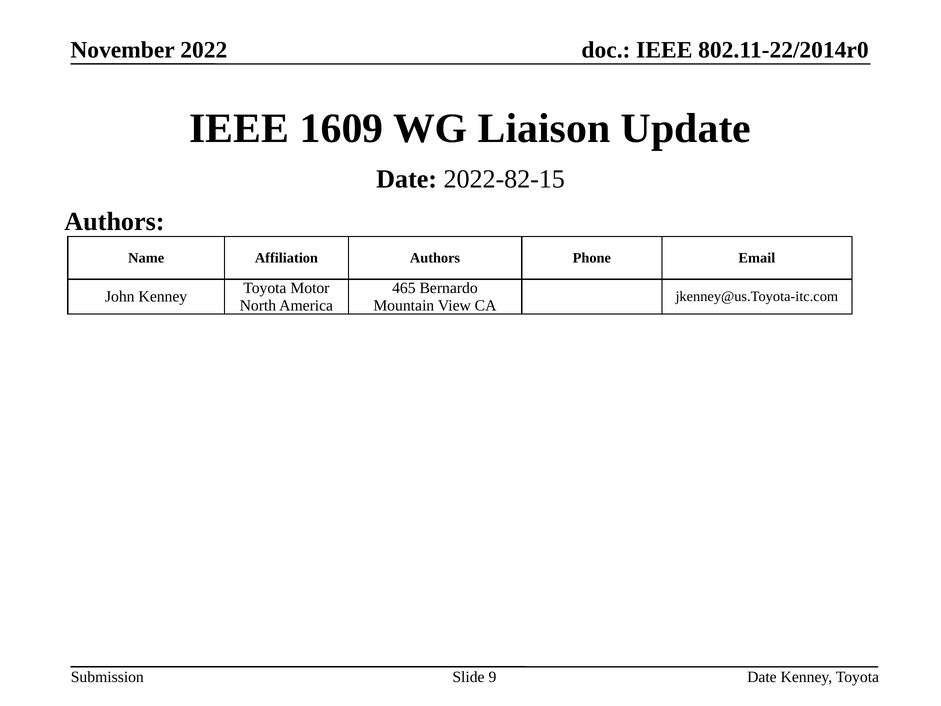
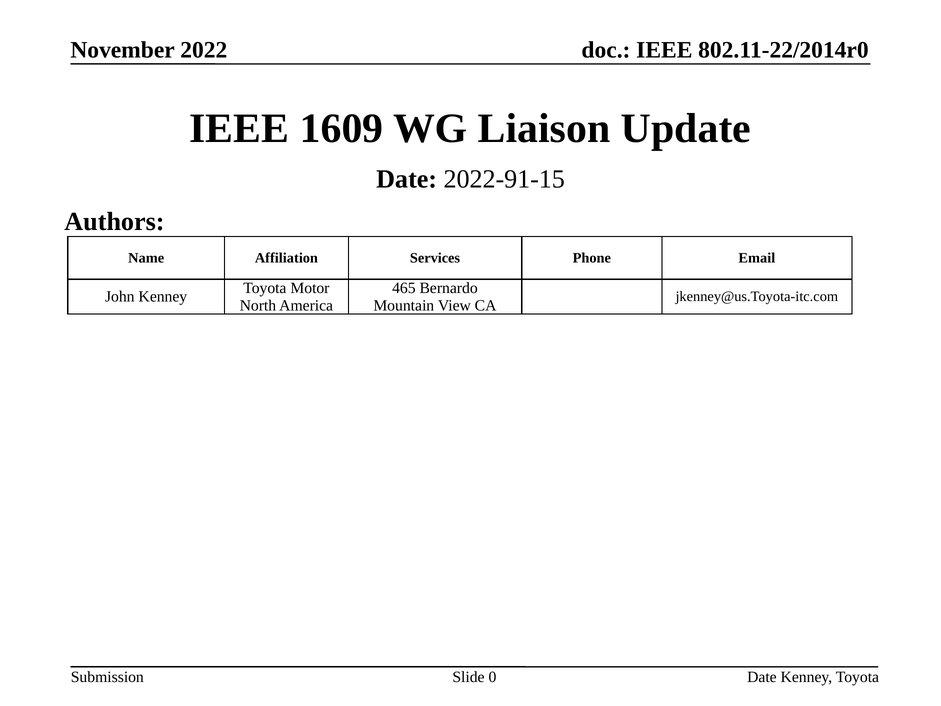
2022-82-15: 2022-82-15 -> 2022-91-15 (504, 179)
Affiliation Authors: Authors -> Services (435, 258)
9: 9 -> 0 (492, 677)
